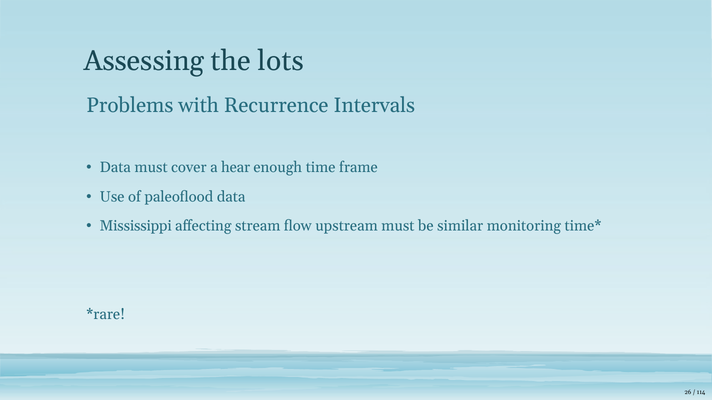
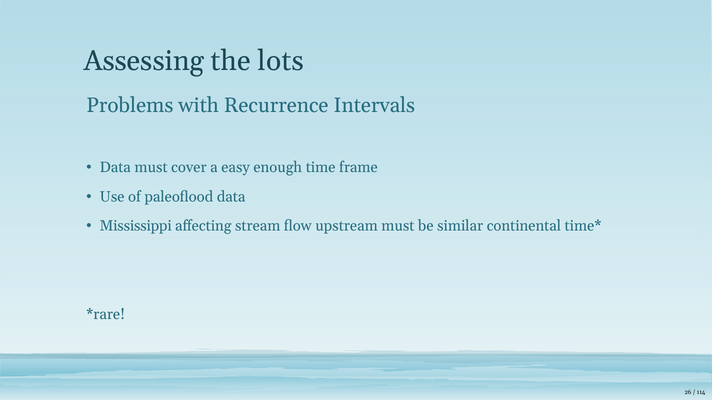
hear: hear -> easy (236, 168)
monitoring: monitoring -> continental (524, 226)
